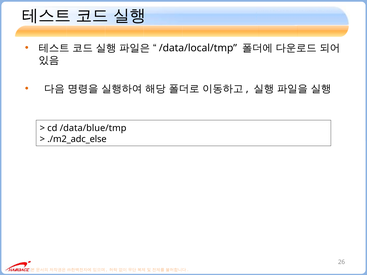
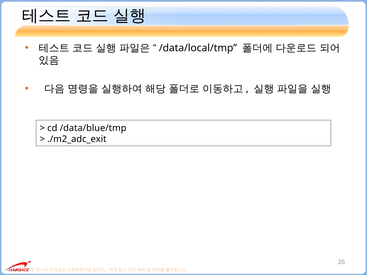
./m2_adc_else: ./m2_adc_else -> ./m2_adc_exit (77, 139)
